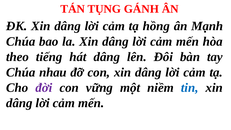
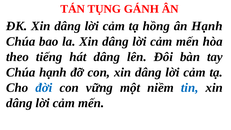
ân Mạnh: Mạnh -> Hạnh (207, 26)
Chúa nhau: nhau -> hạnh (53, 72)
đời colour: purple -> blue (44, 88)
